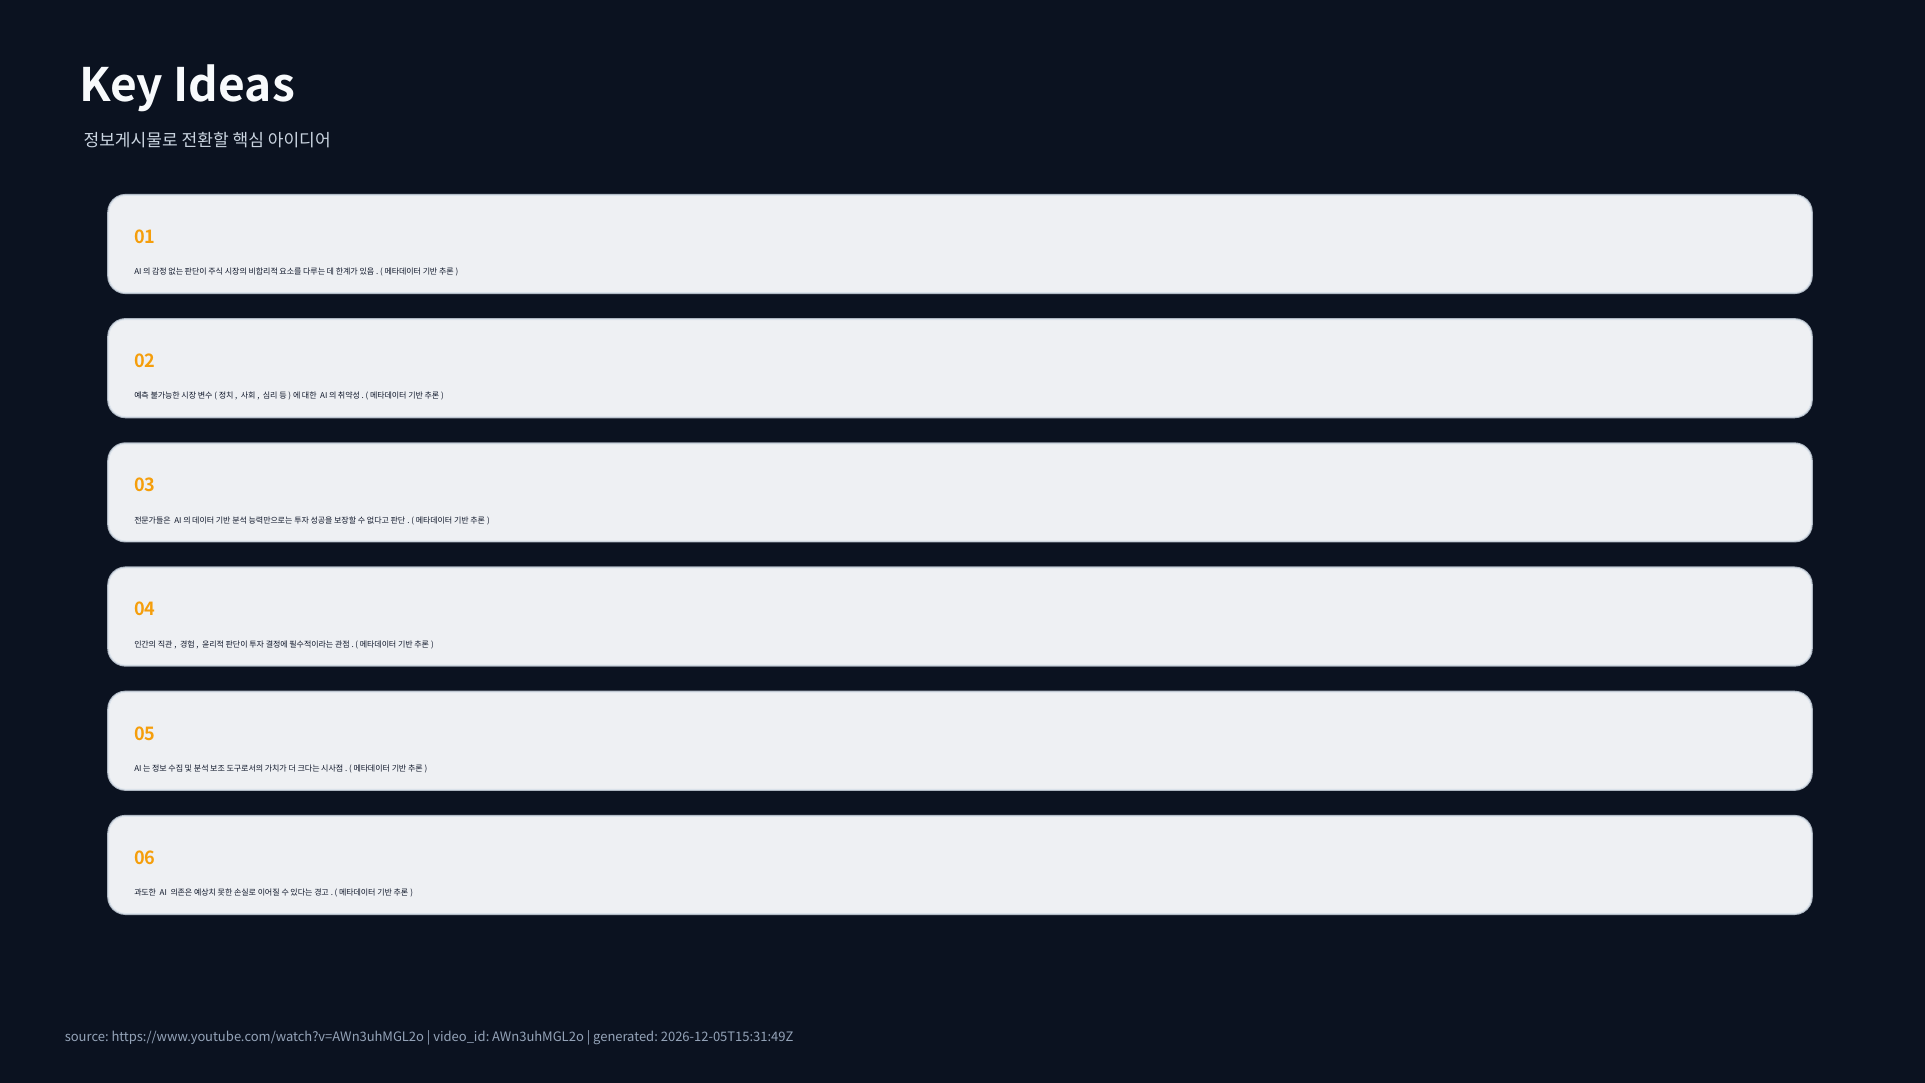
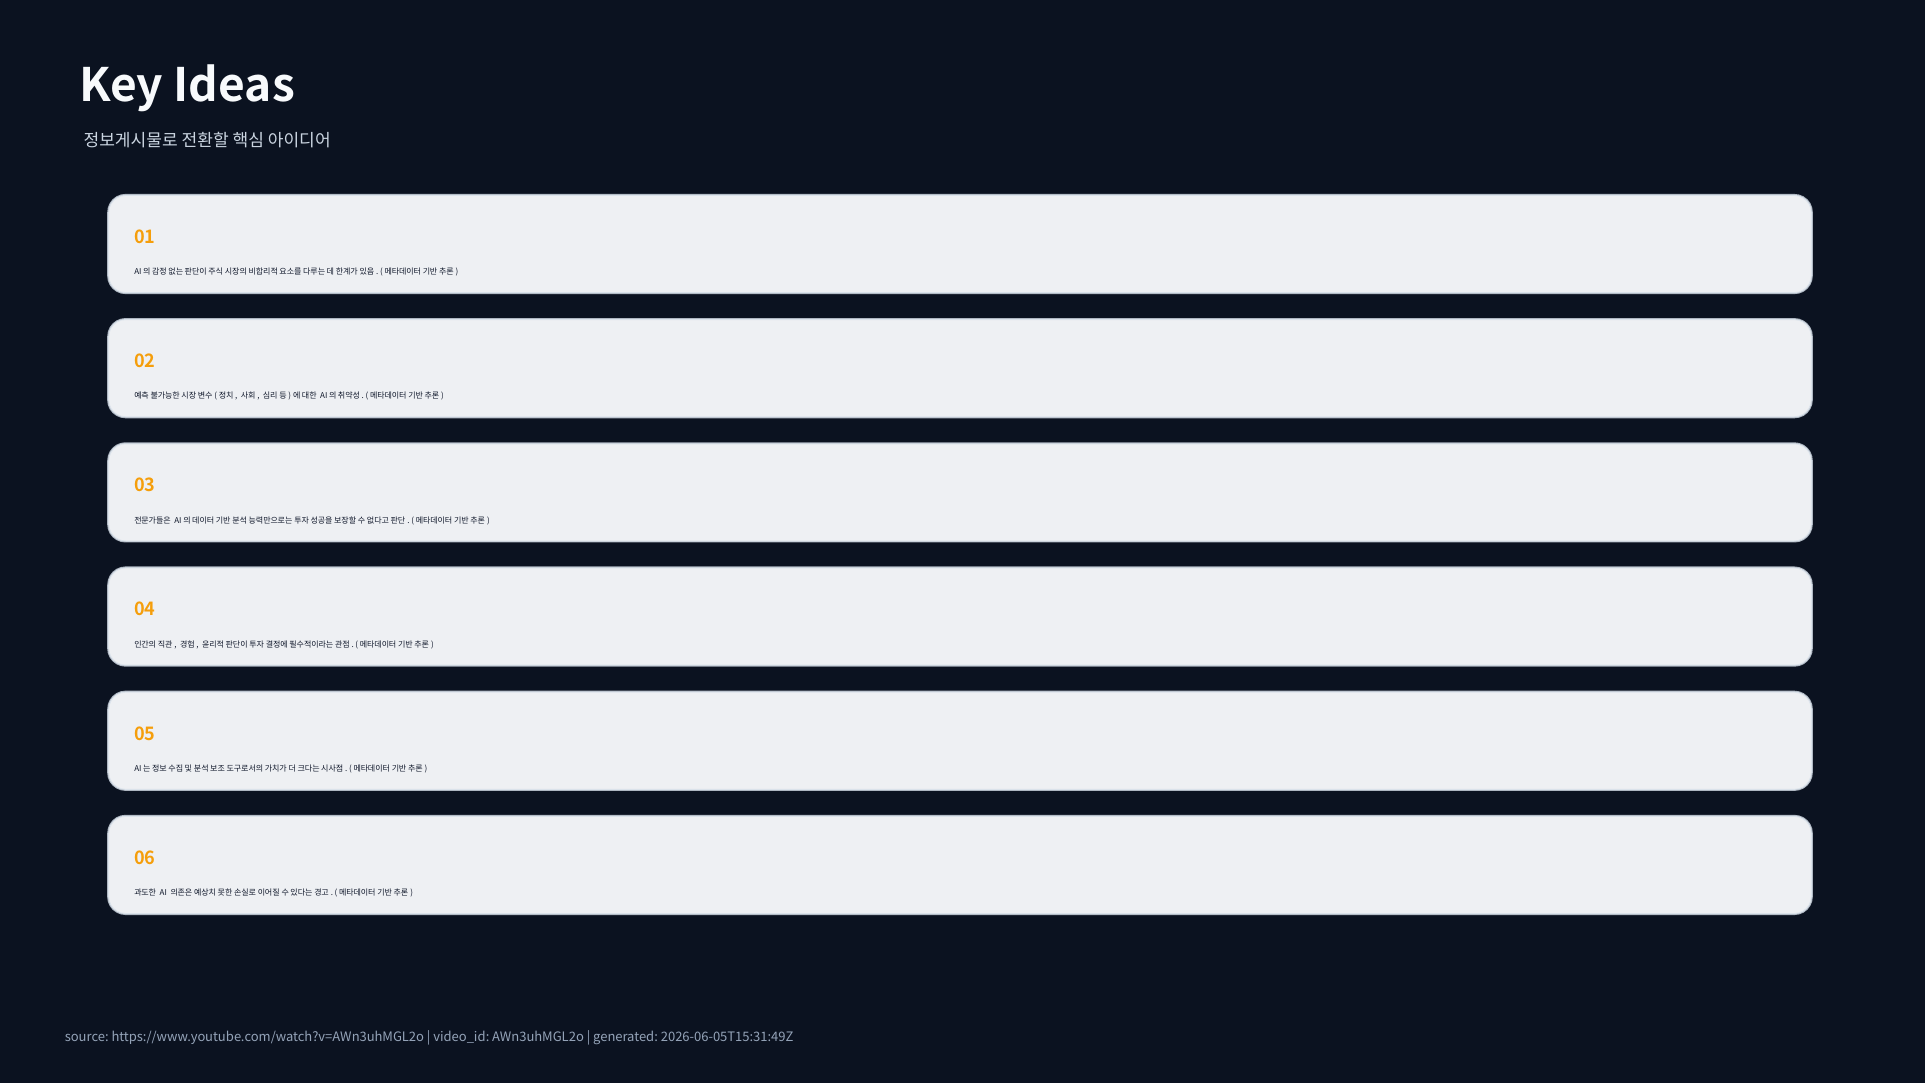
2026-12-05T15:31:49Z: 2026-12-05T15:31:49Z -> 2026-06-05T15:31:49Z (727, 1037)
